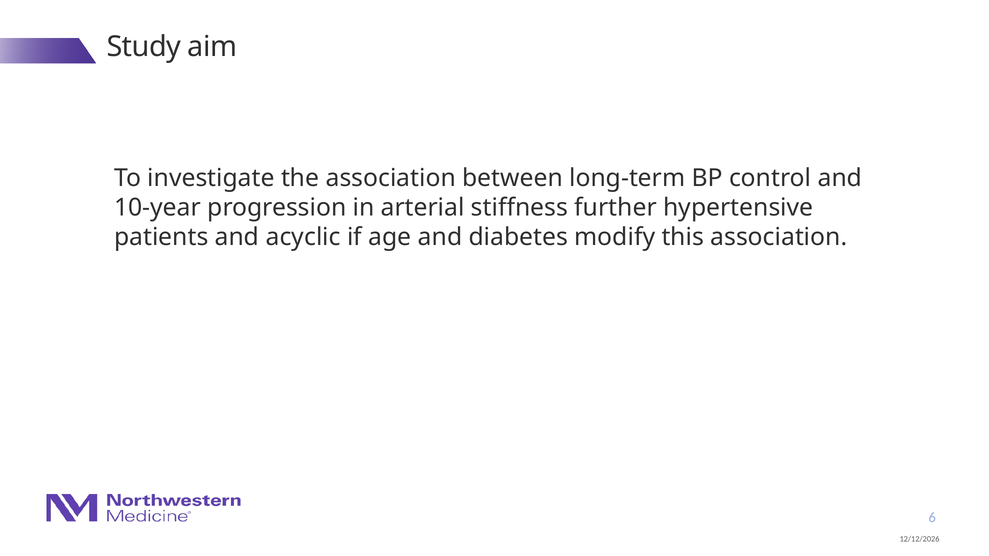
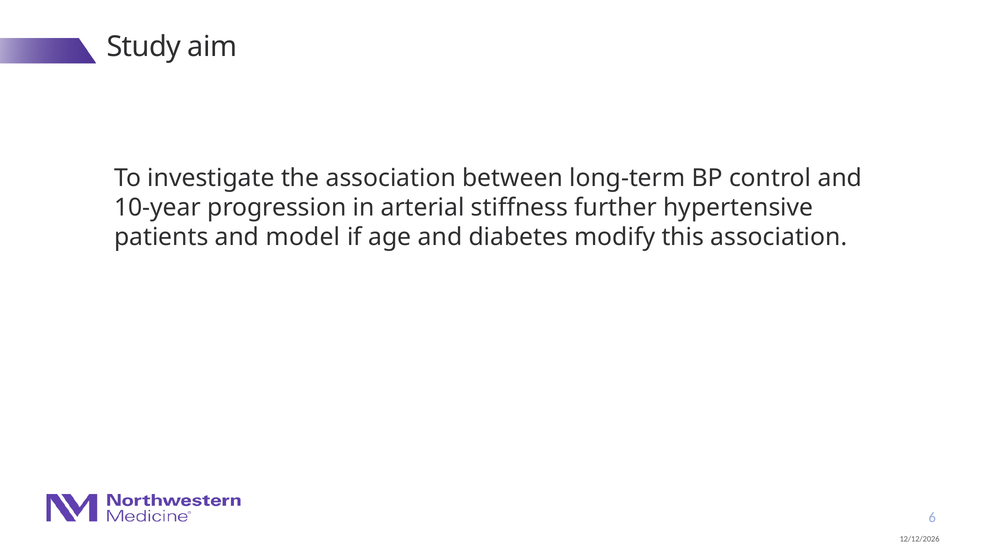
acyclic: acyclic -> model (303, 237)
